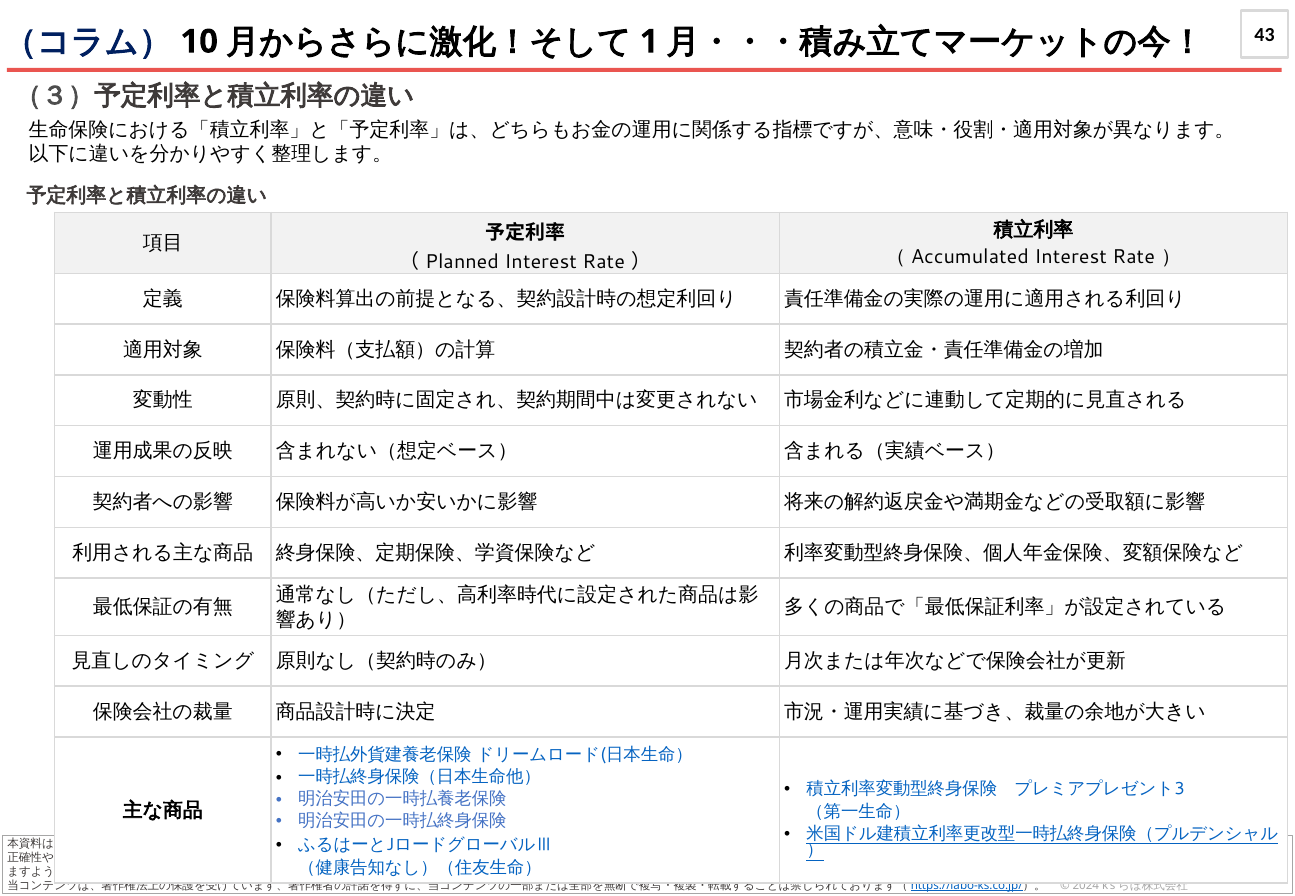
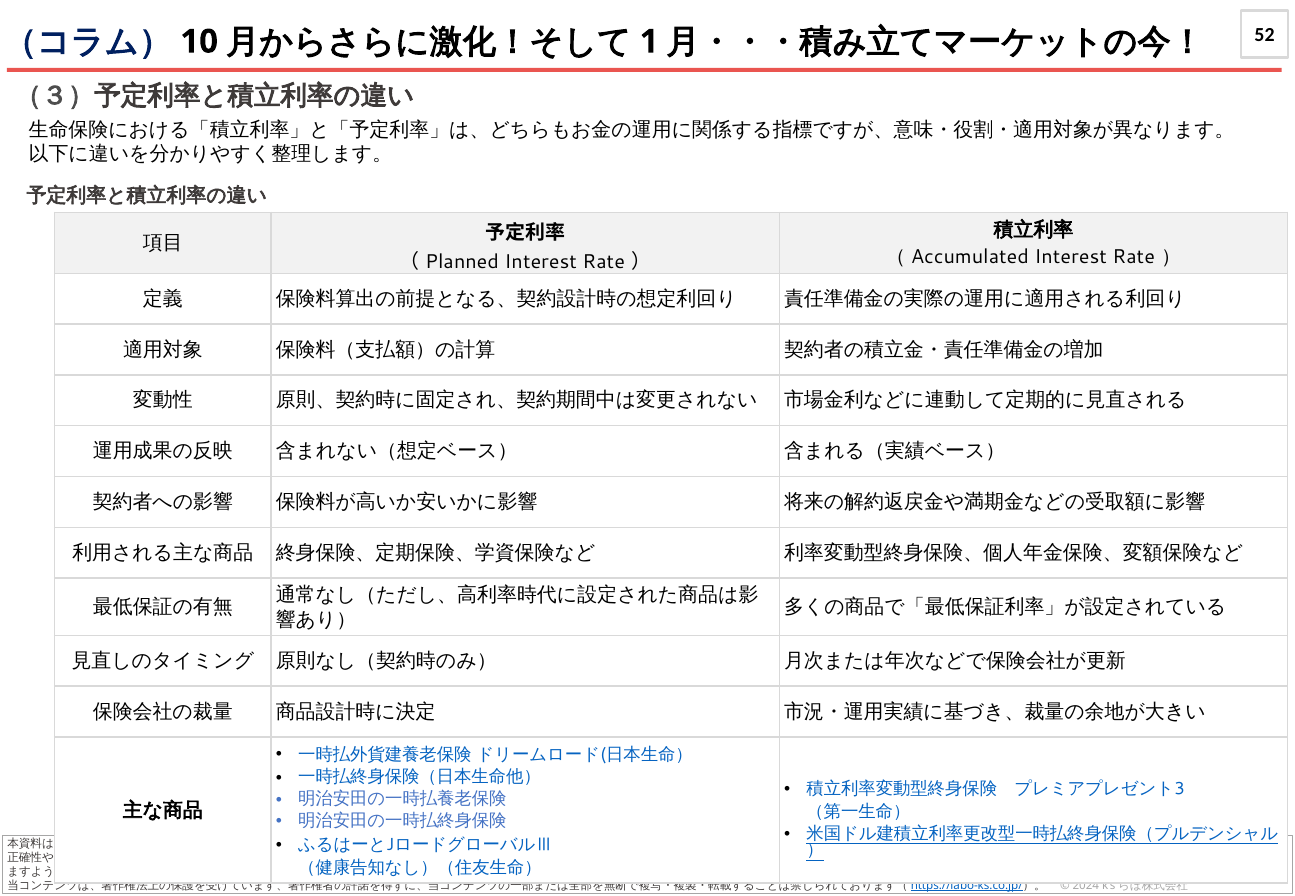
43: 43 -> 52 (1265, 35)
